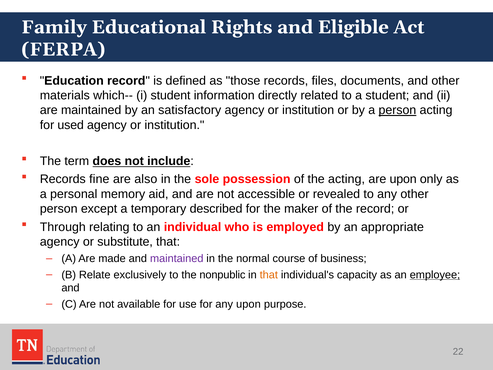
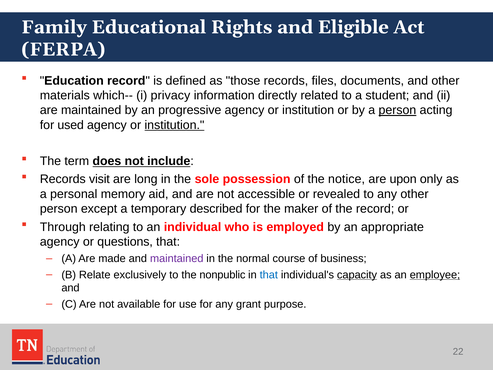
i student: student -> privacy (170, 95)
satisfactory: satisfactory -> progressive (190, 110)
institution underline: none -> present (174, 125)
fine: fine -> visit (99, 179)
also: also -> long (146, 179)
the acting: acting -> notice (347, 179)
substitute: substitute -> questions (125, 242)
that colour: orange -> blue (269, 275)
capacity underline: none -> present (357, 275)
any upon: upon -> grant (248, 304)
